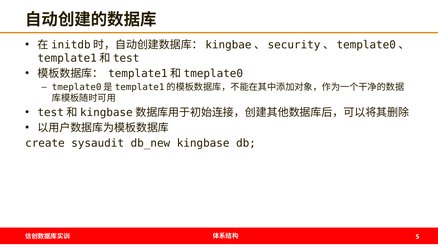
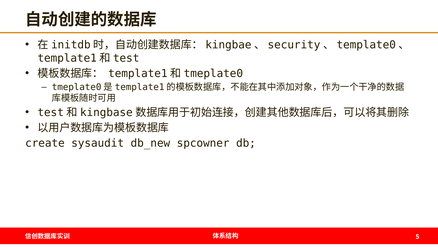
kingbase: kingbase -> spcowner (203, 143)
